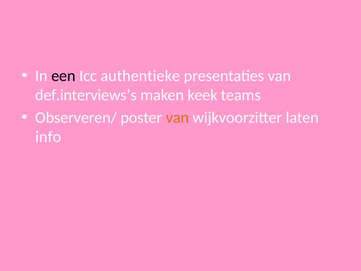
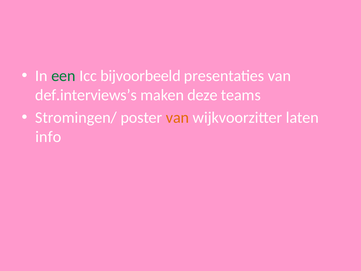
een colour: black -> green (63, 76)
authentieke: authentieke -> bijvoorbeeld (140, 76)
keek: keek -> deze (203, 95)
Observeren/: Observeren/ -> Stromingen/ (76, 117)
